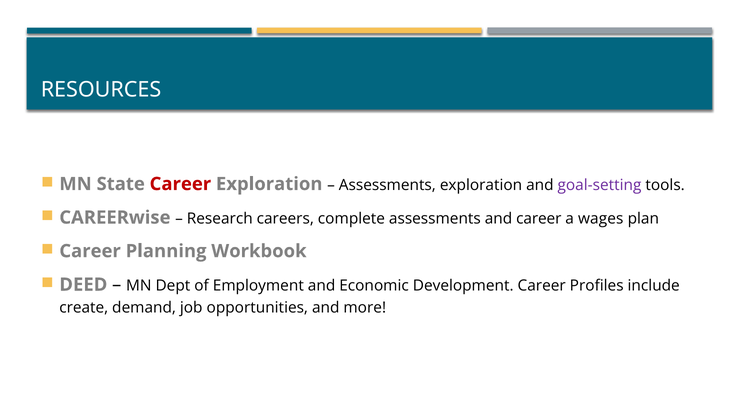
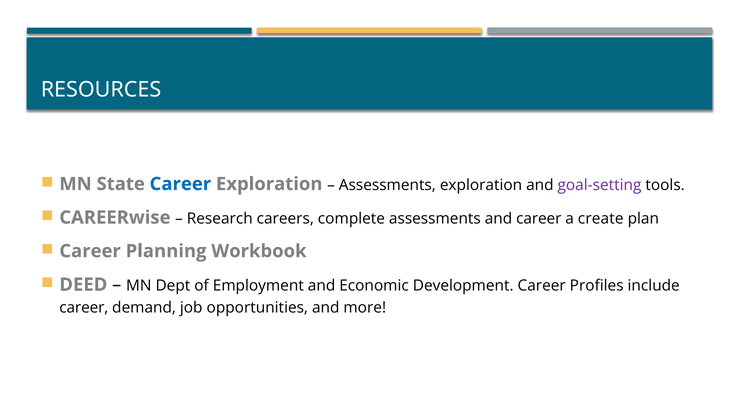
Career colour: red -> blue (180, 184)
wages: wages -> create (601, 218)
create: create -> career (84, 308)
